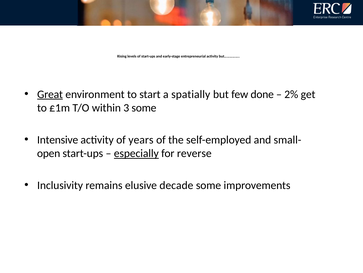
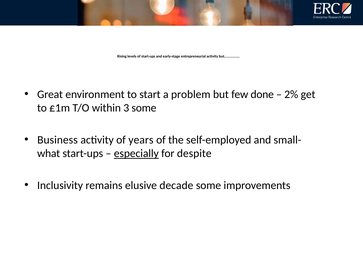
Great underline: present -> none (50, 94)
spatially: spatially -> problem (191, 94)
Intensive: Intensive -> Business (58, 139)
open: open -> what (49, 153)
reverse: reverse -> despite (194, 153)
